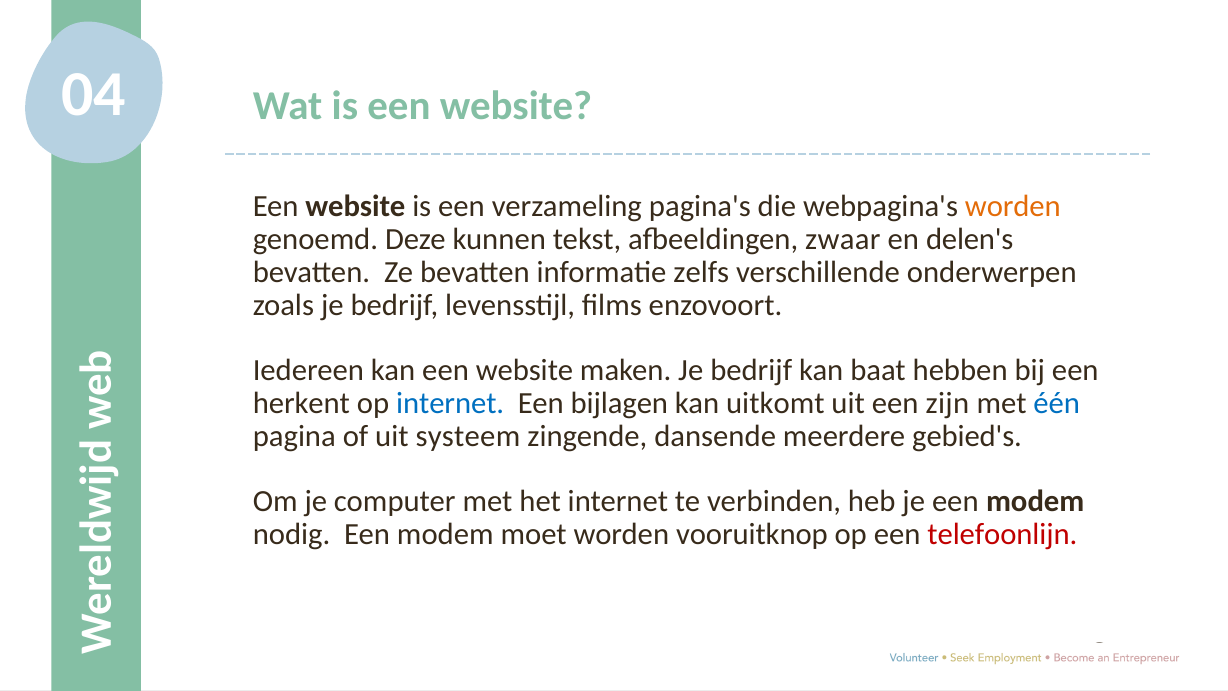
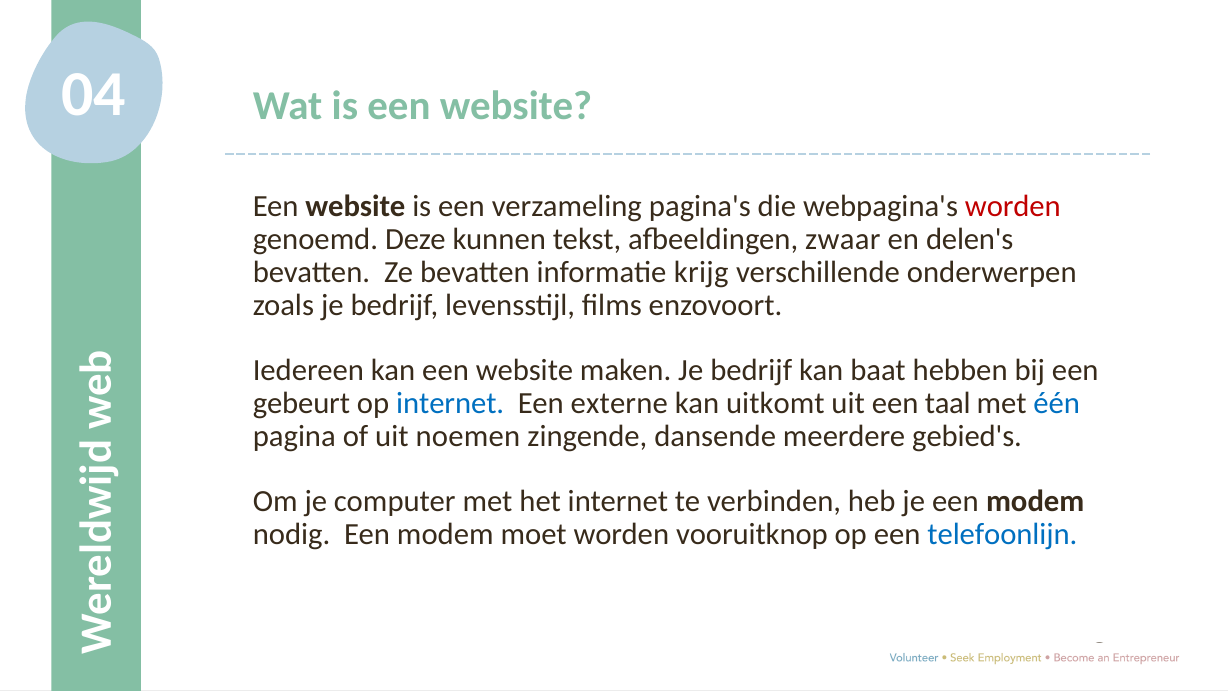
worden colour: orange -> red (1013, 207)
zelfs: zelfs -> krijg (701, 272)
herkent: herkent -> gebeurt (301, 403)
bijlagen: bijlagen -> externe (619, 403)
zijn: zijn -> taal (948, 403)
systeem: systeem -> noemen (468, 436)
telefoonlijn colour: red -> blue (1002, 534)
